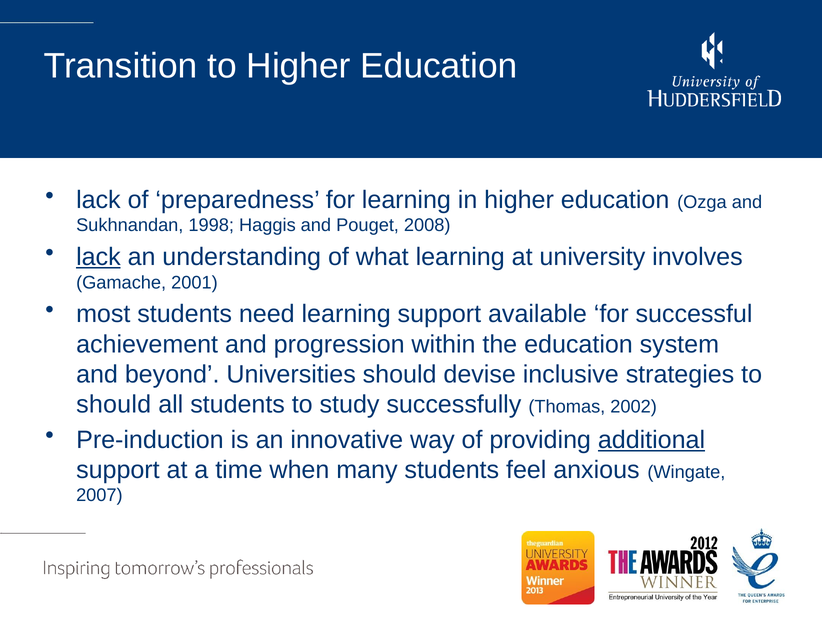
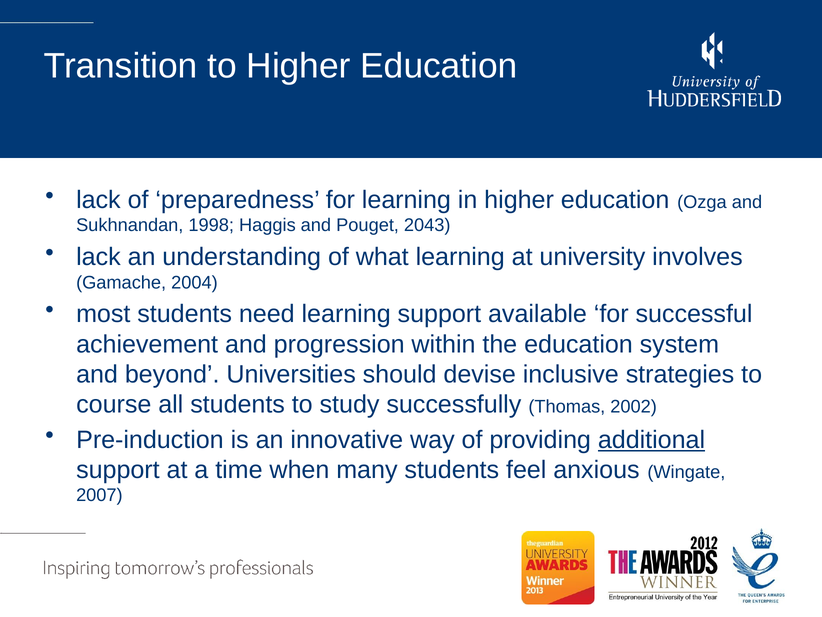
2008: 2008 -> 2043 (427, 225)
lack underline: present -> none (98, 257)
2001: 2001 -> 2004 (194, 282)
should: should -> course (114, 404)
